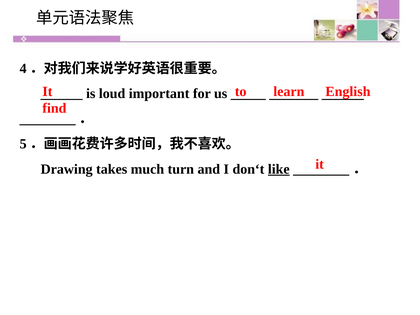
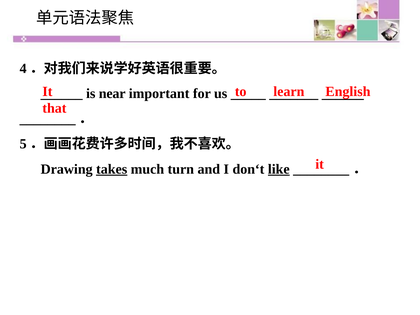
loud: loud -> near (112, 94)
find: find -> that (54, 108)
takes underline: none -> present (112, 169)
